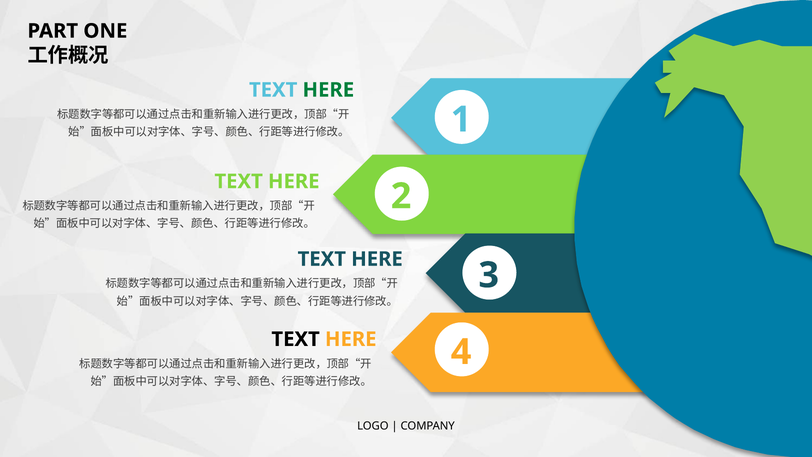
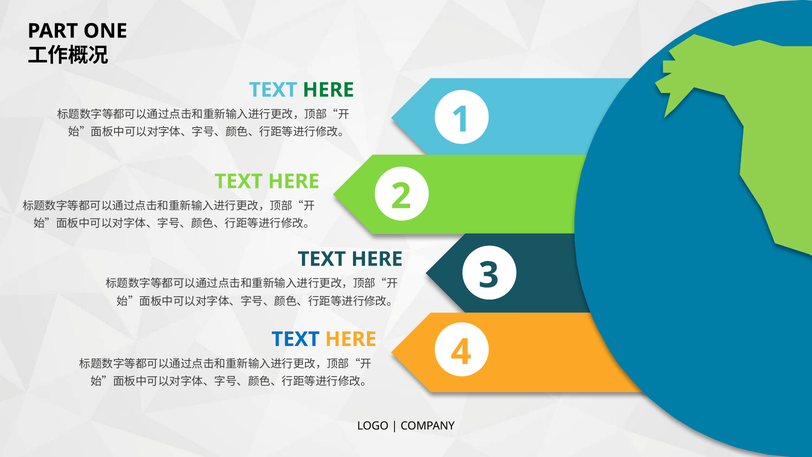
TEXT colour: black -> blue (296, 339)
